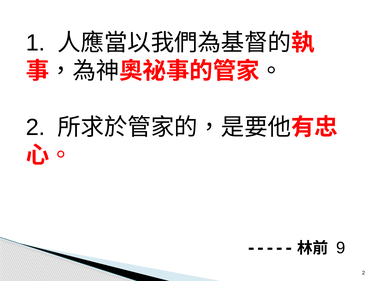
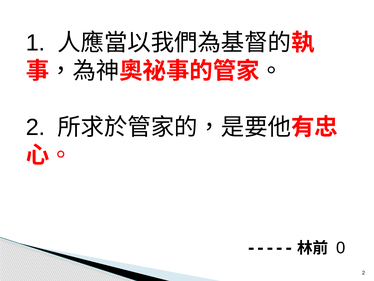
9: 9 -> 0 (341, 248)
